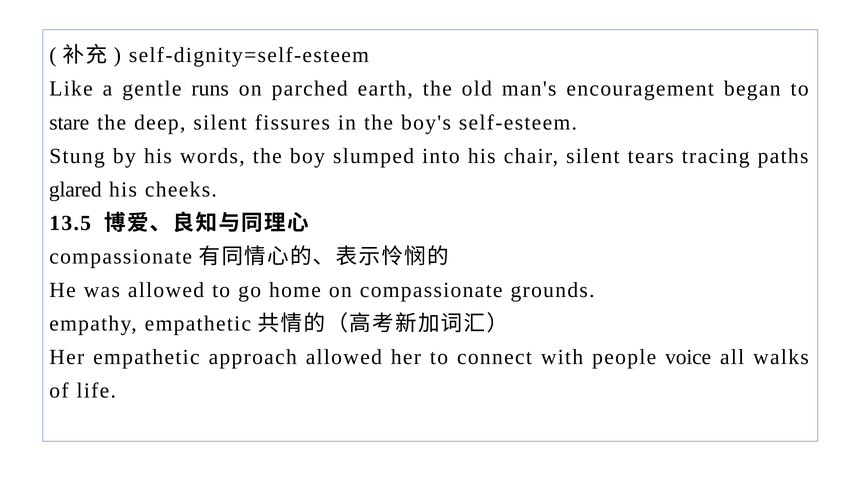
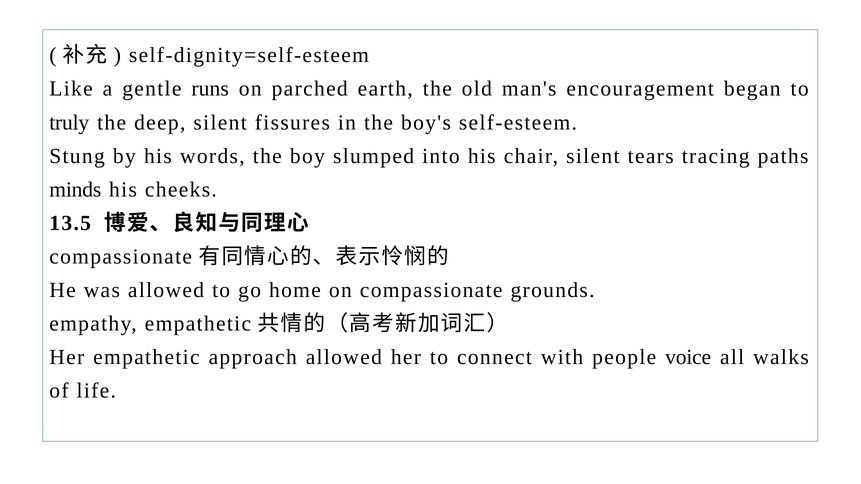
stare: stare -> truly (69, 123)
glared: glared -> minds (75, 190)
